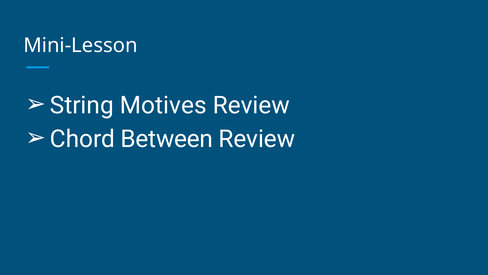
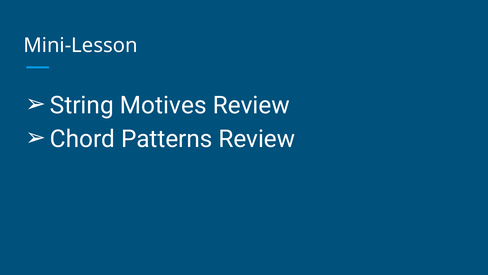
Between: Between -> Patterns (167, 139)
